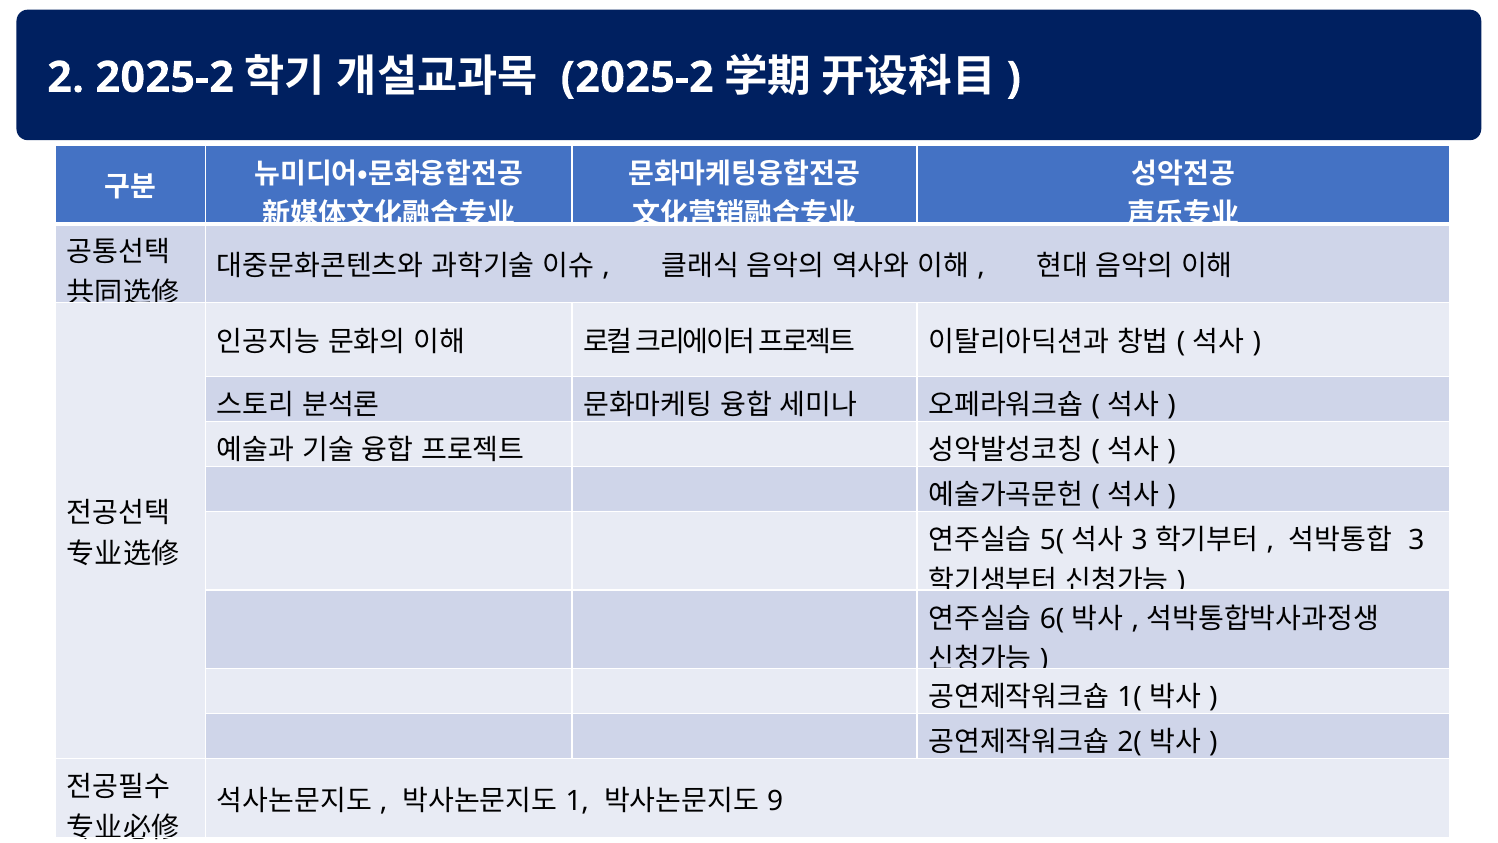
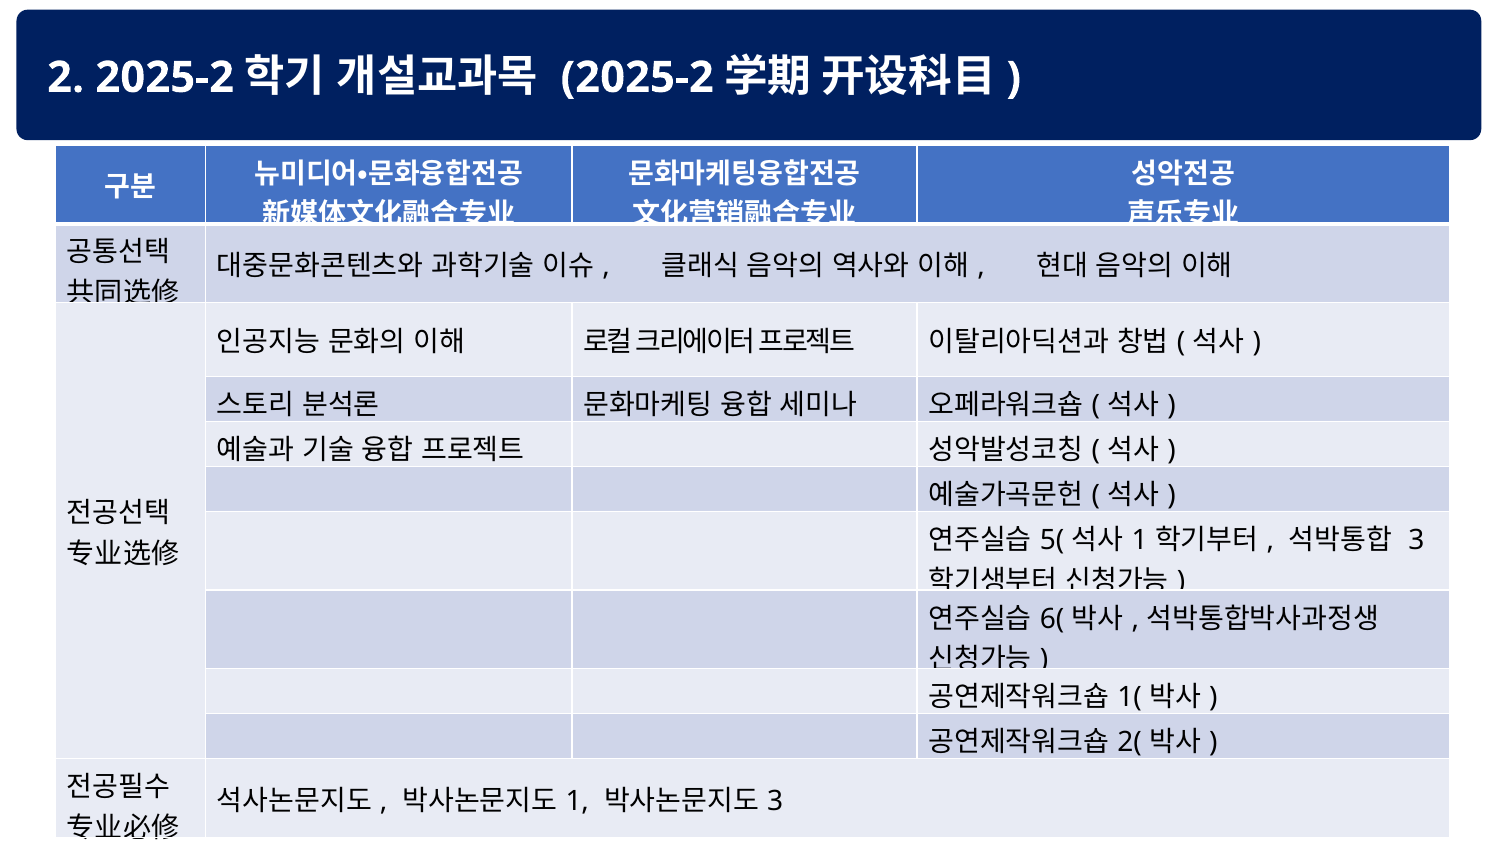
3: 3 -> 1 (1140, 540)
9: 9 -> 3 (775, 801)
